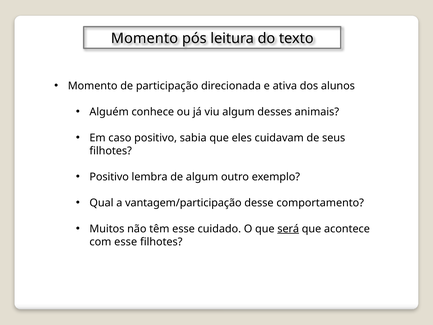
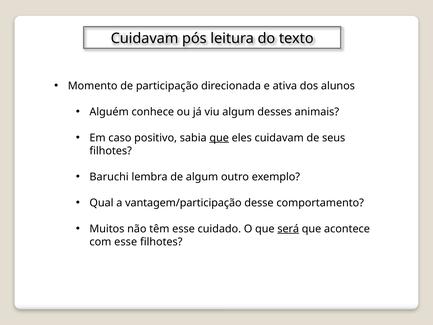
Momento: Momento -> Cuidavam (145, 38)
que underline: none -> present (219, 138)
Positivo: Positivo -> Baruchi (109, 177)
